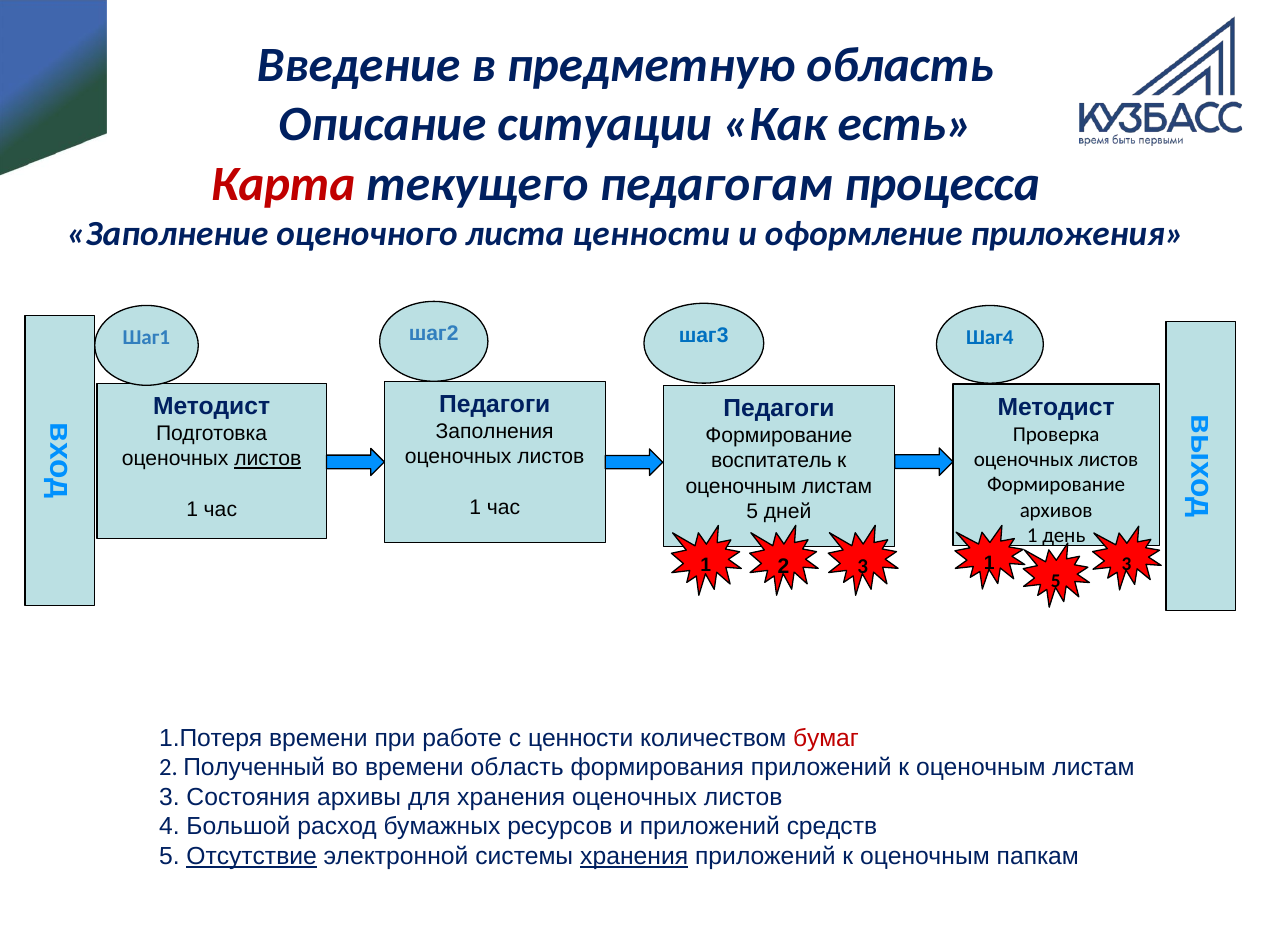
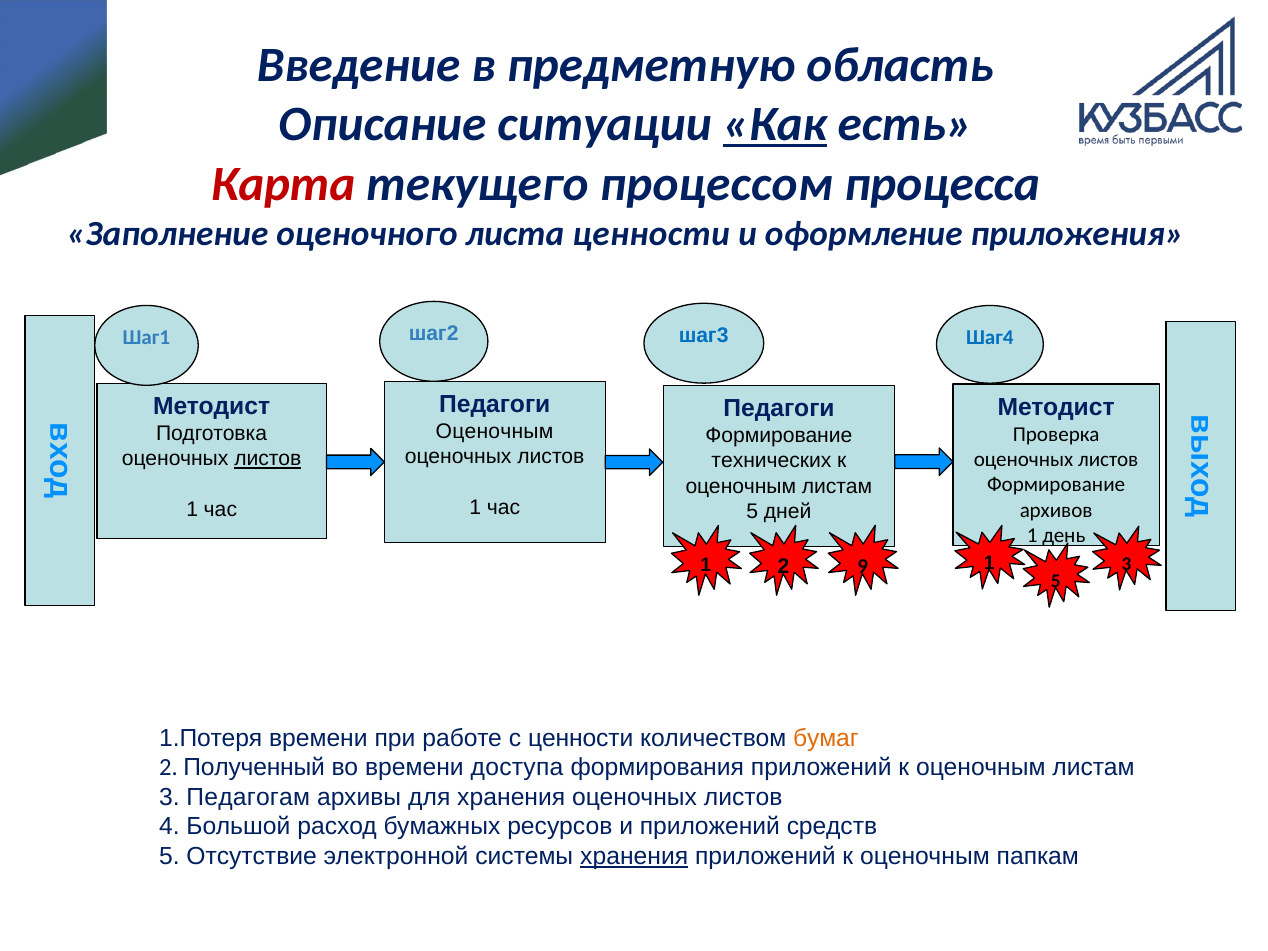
Как underline: none -> present (775, 125)
педагогам: педагогам -> процессом (716, 184)
Заполнения: Заполнения -> Оценочным (495, 431)
воспитатель: воспитатель -> технических (771, 461)
2 3: 3 -> 9 (863, 566)
бумаг colour: red -> orange (826, 738)
времени область: область -> доступа (517, 768)
Состояния: Состояния -> Педагогам (248, 797)
Отсутствие underline: present -> none (252, 856)
